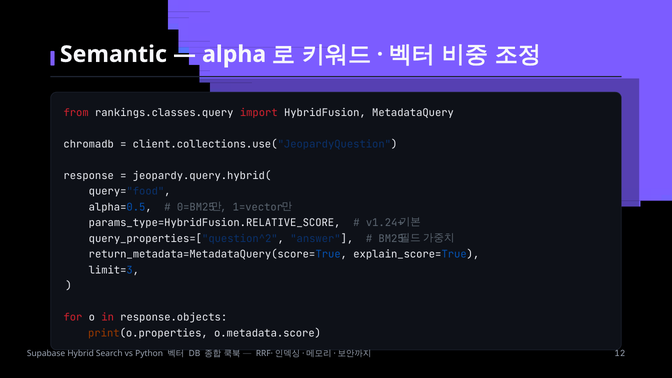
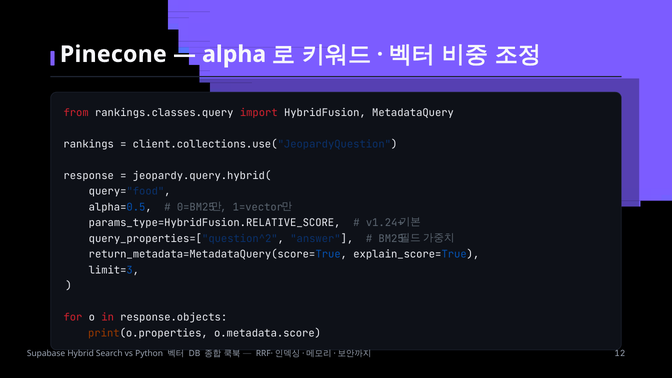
Semantic: Semantic -> Pinecone (113, 54)
chromadb: chromadb -> rankings (89, 144)
